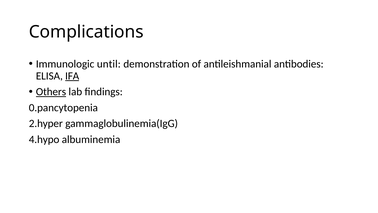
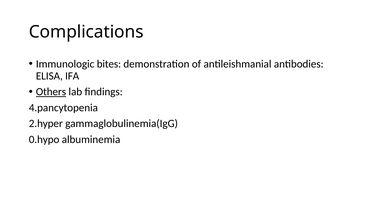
until: until -> bites (109, 64)
IFA underline: present -> none (72, 76)
0.pancytopenia: 0.pancytopenia -> 4.pancytopenia (63, 108)
4.hypo: 4.hypo -> 0.hypo (44, 139)
